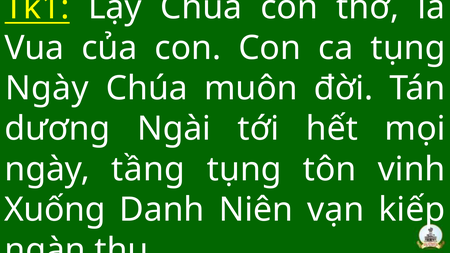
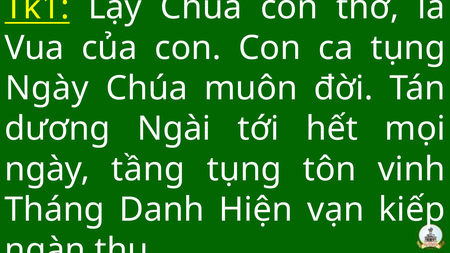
Xuống: Xuống -> Tháng (55, 210)
Niên: Niên -> Hiện (256, 210)
